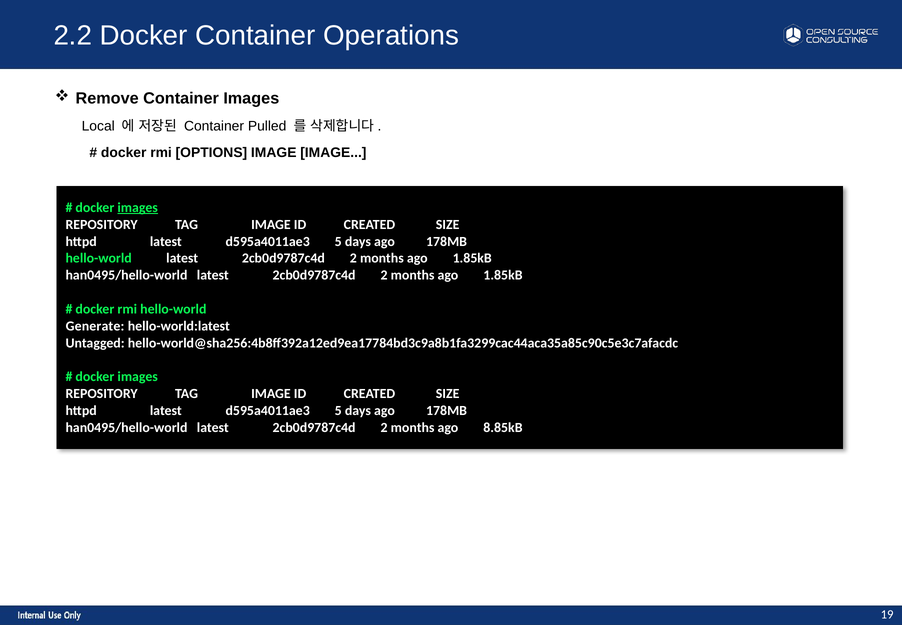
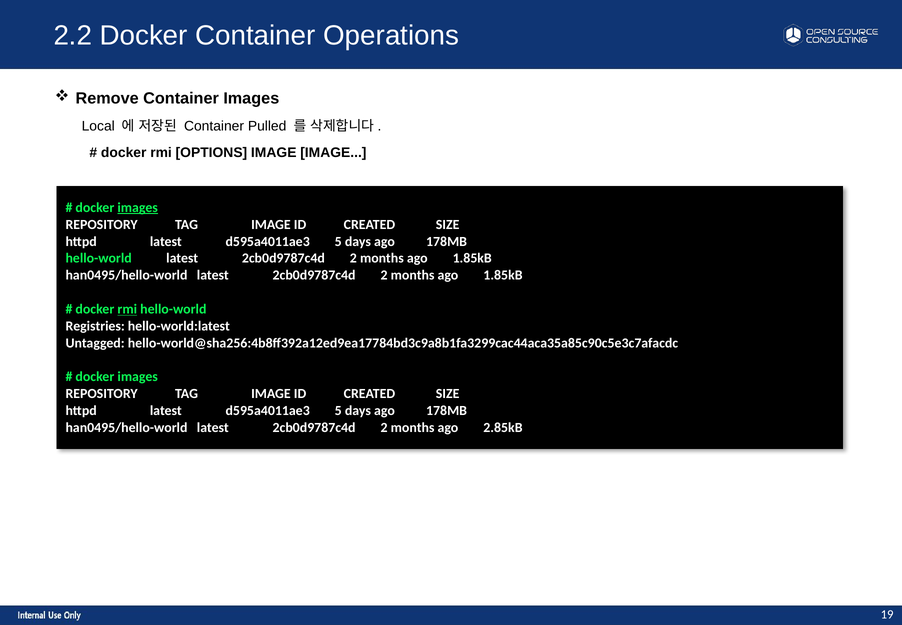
rmi underline: none -> present (127, 309)
Generate: Generate -> Registries (95, 326)
8.85kB: 8.85kB -> 2.85kB (503, 427)
